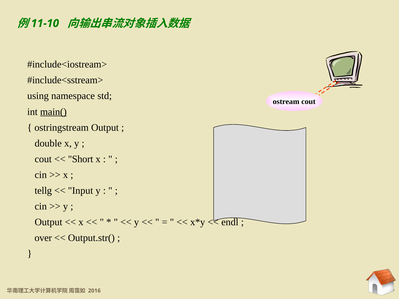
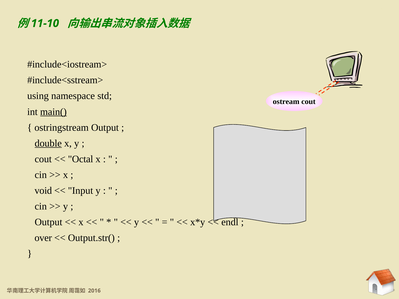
double underline: none -> present (48, 143)
Short: Short -> Octal (81, 159)
tellg: tellg -> void (43, 191)
